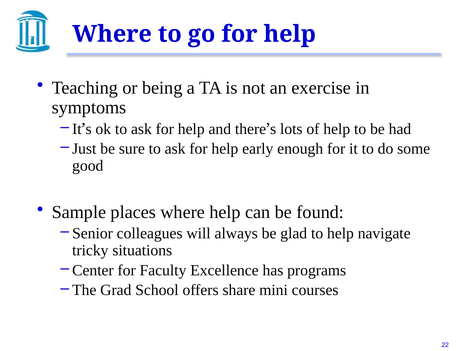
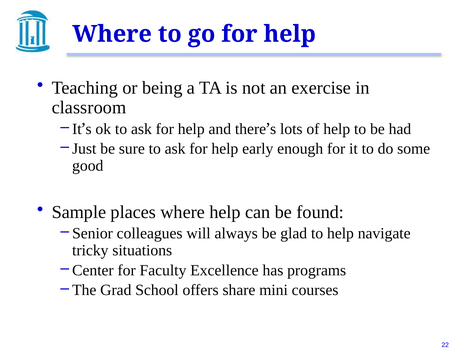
symptoms: symptoms -> classroom (89, 107)
